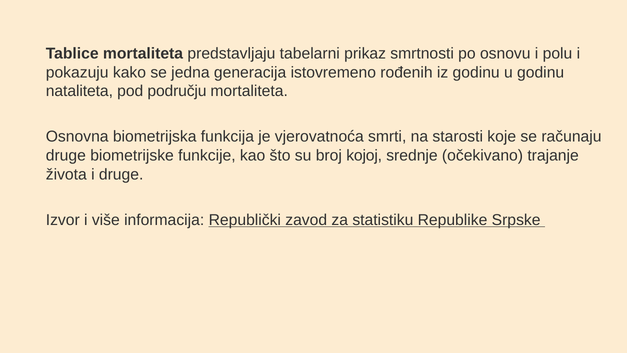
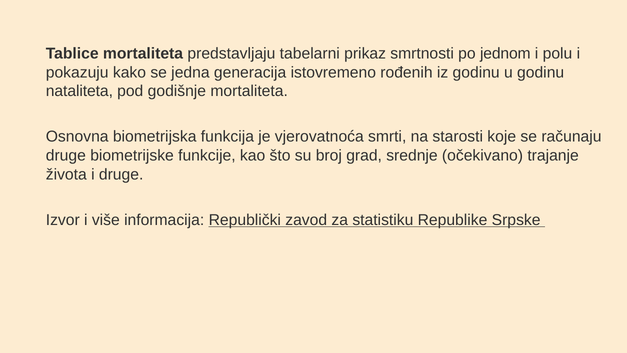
osnovu: osnovu -> jednom (505, 53)
području: području -> godišnje (177, 91)
kojoj: kojoj -> grad (364, 155)
